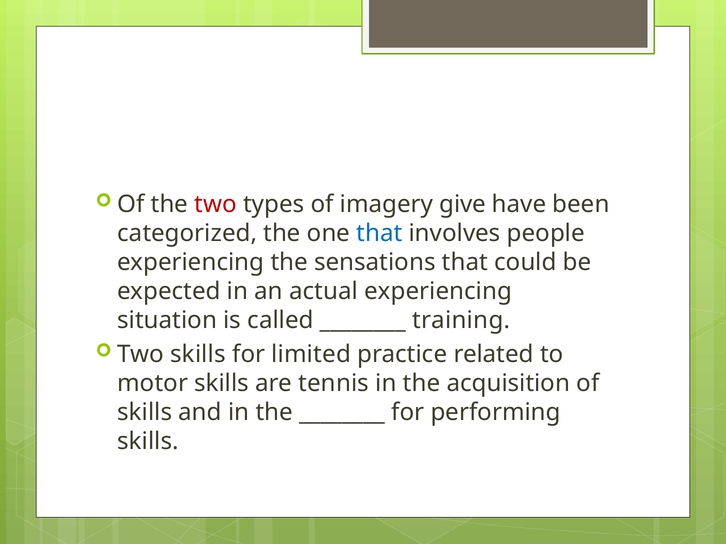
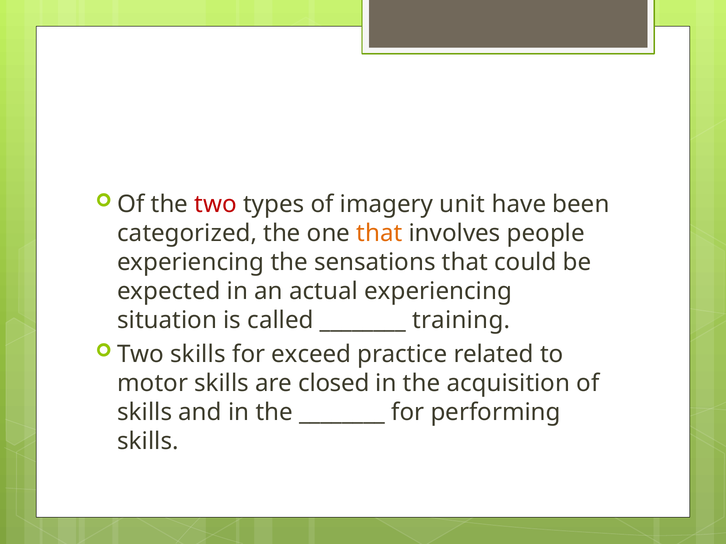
give: give -> unit (462, 204)
that colour: blue -> orange (379, 233)
limited: limited -> exceed (311, 354)
tennis: tennis -> closed (334, 383)
